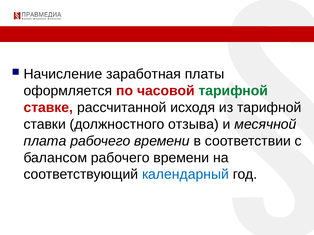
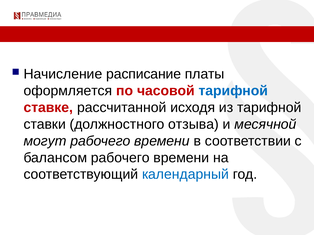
заработная: заработная -> расписание (144, 74)
тарифной colour: green -> blue (233, 91)
плата: плата -> могут (45, 141)
